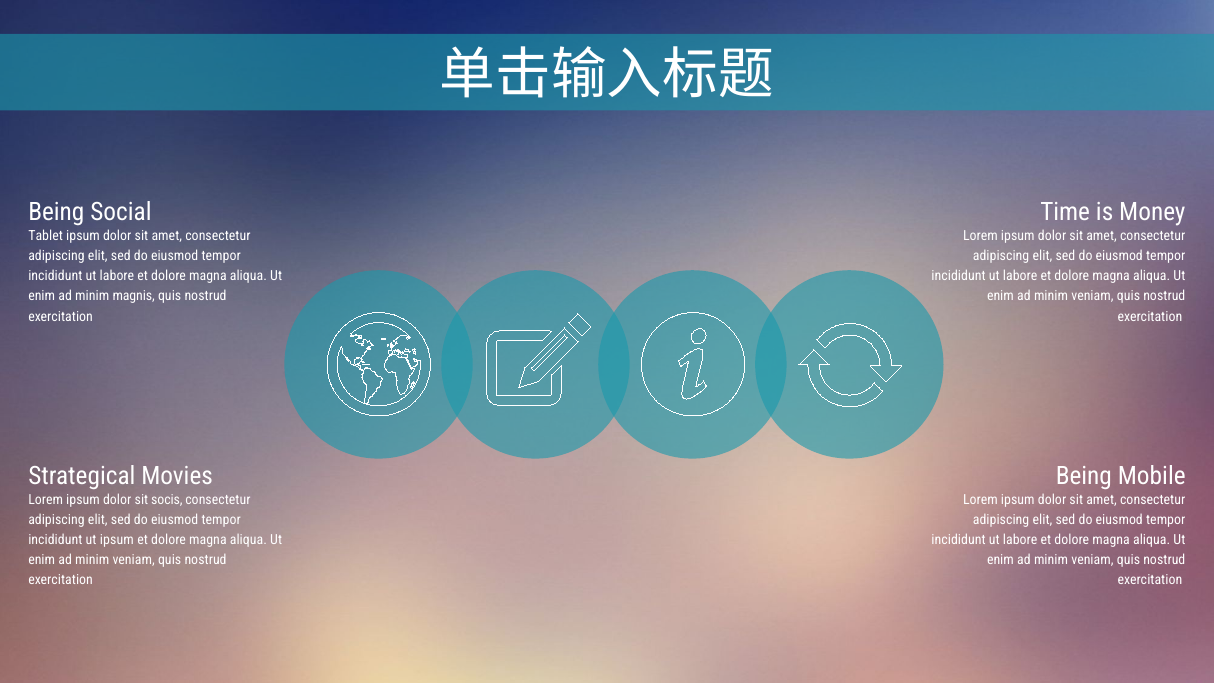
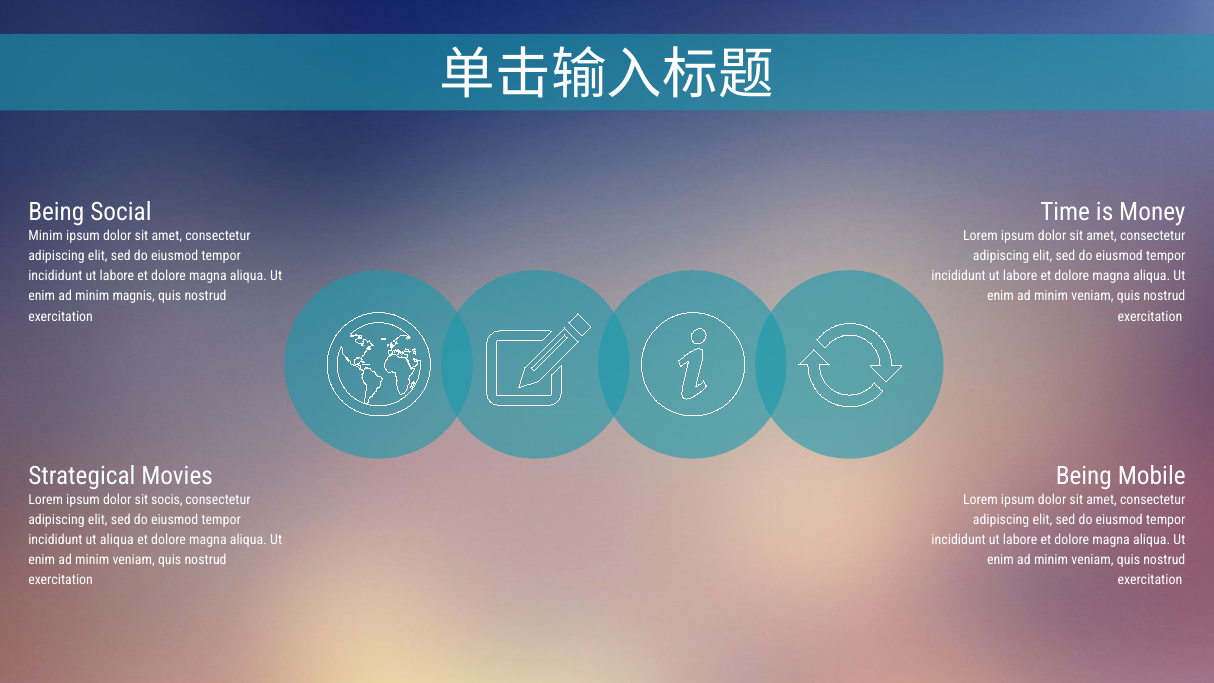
Tablet: Tablet -> Minim (46, 236)
ut ipsum: ipsum -> aliqua (117, 540)
